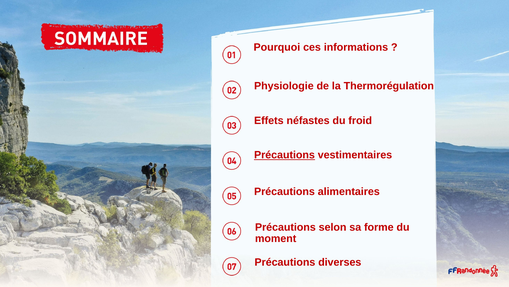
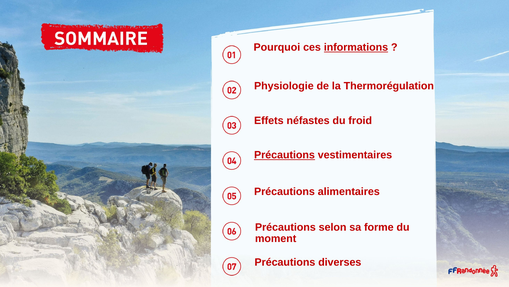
informations underline: none -> present (356, 47)
